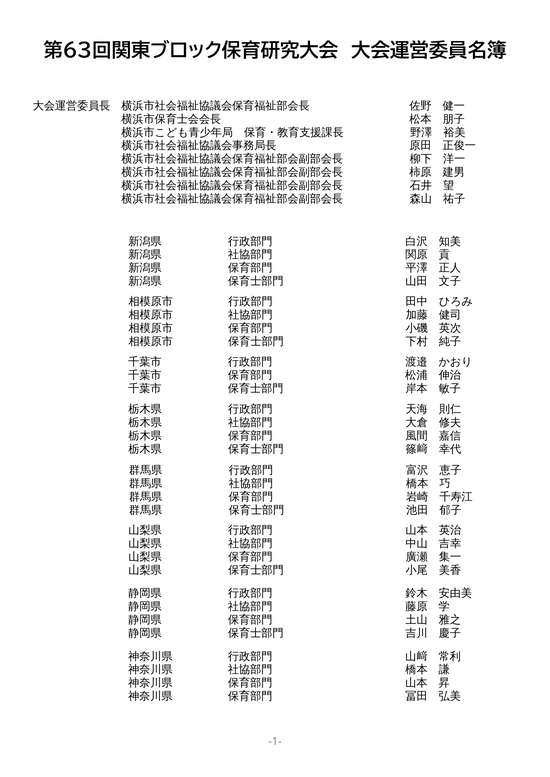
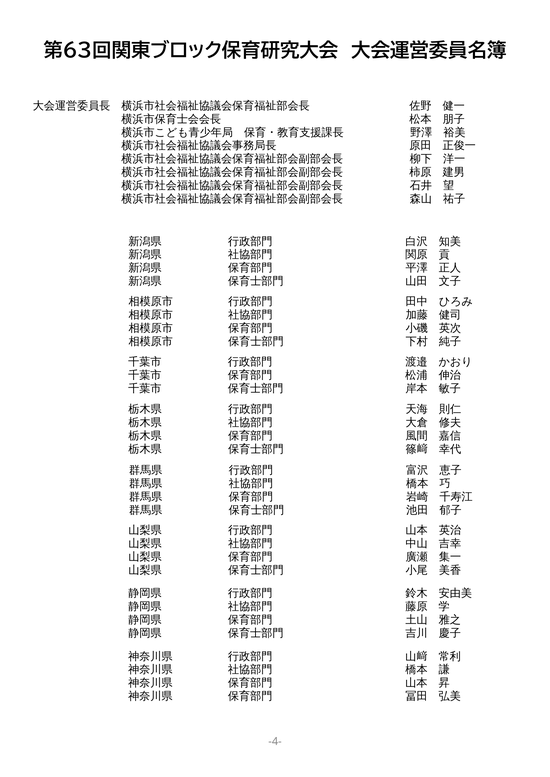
-1-: -1- -> -4- (275, 742)
